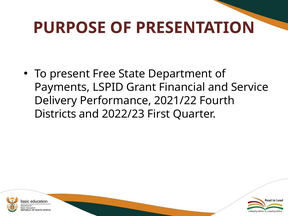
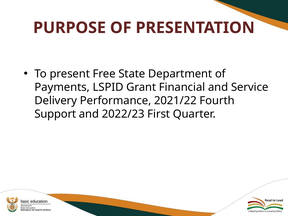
Districts: Districts -> Support (55, 114)
